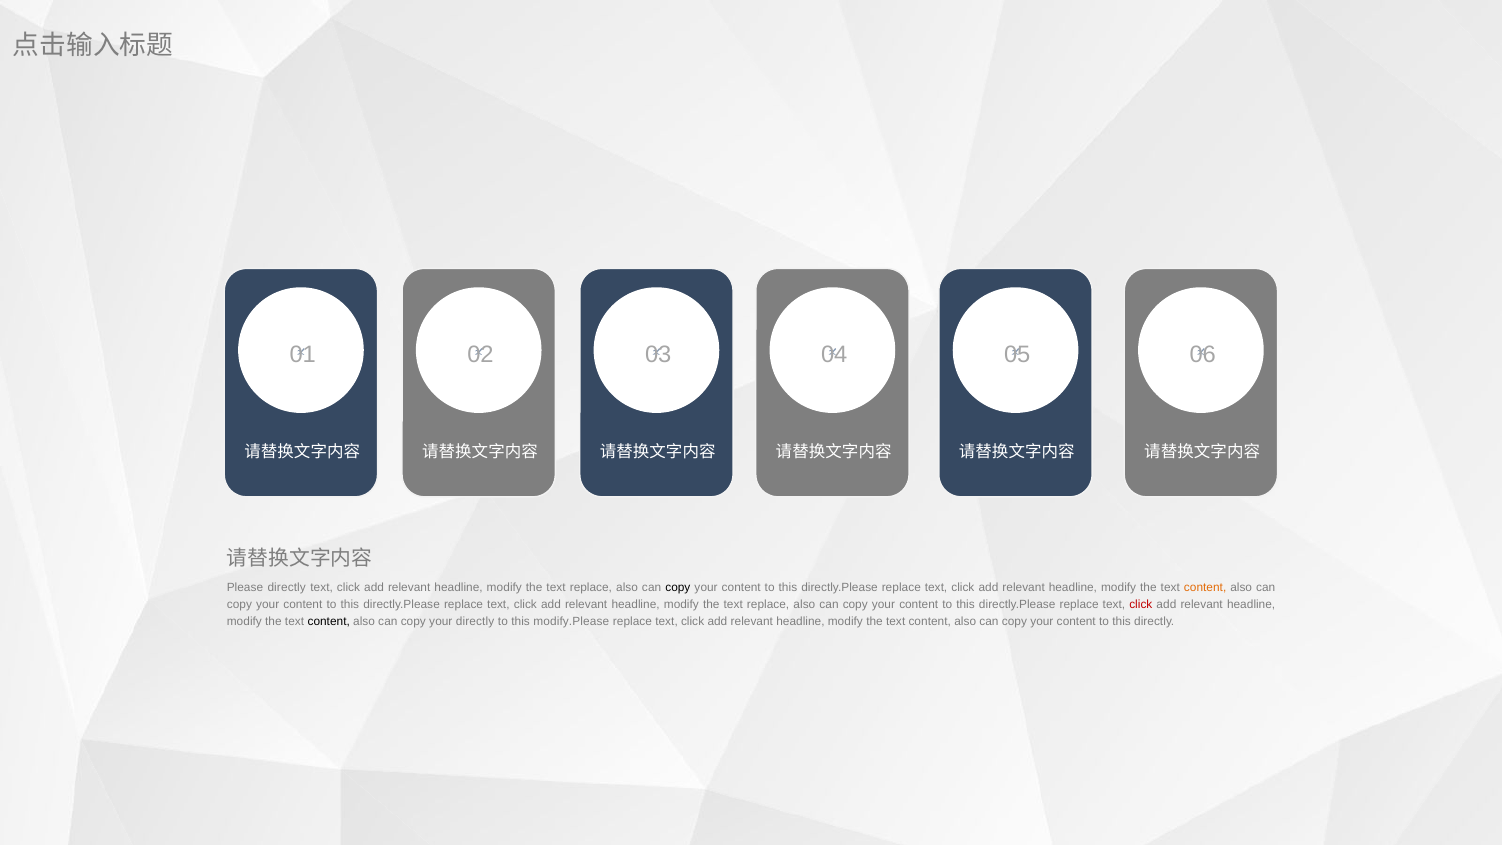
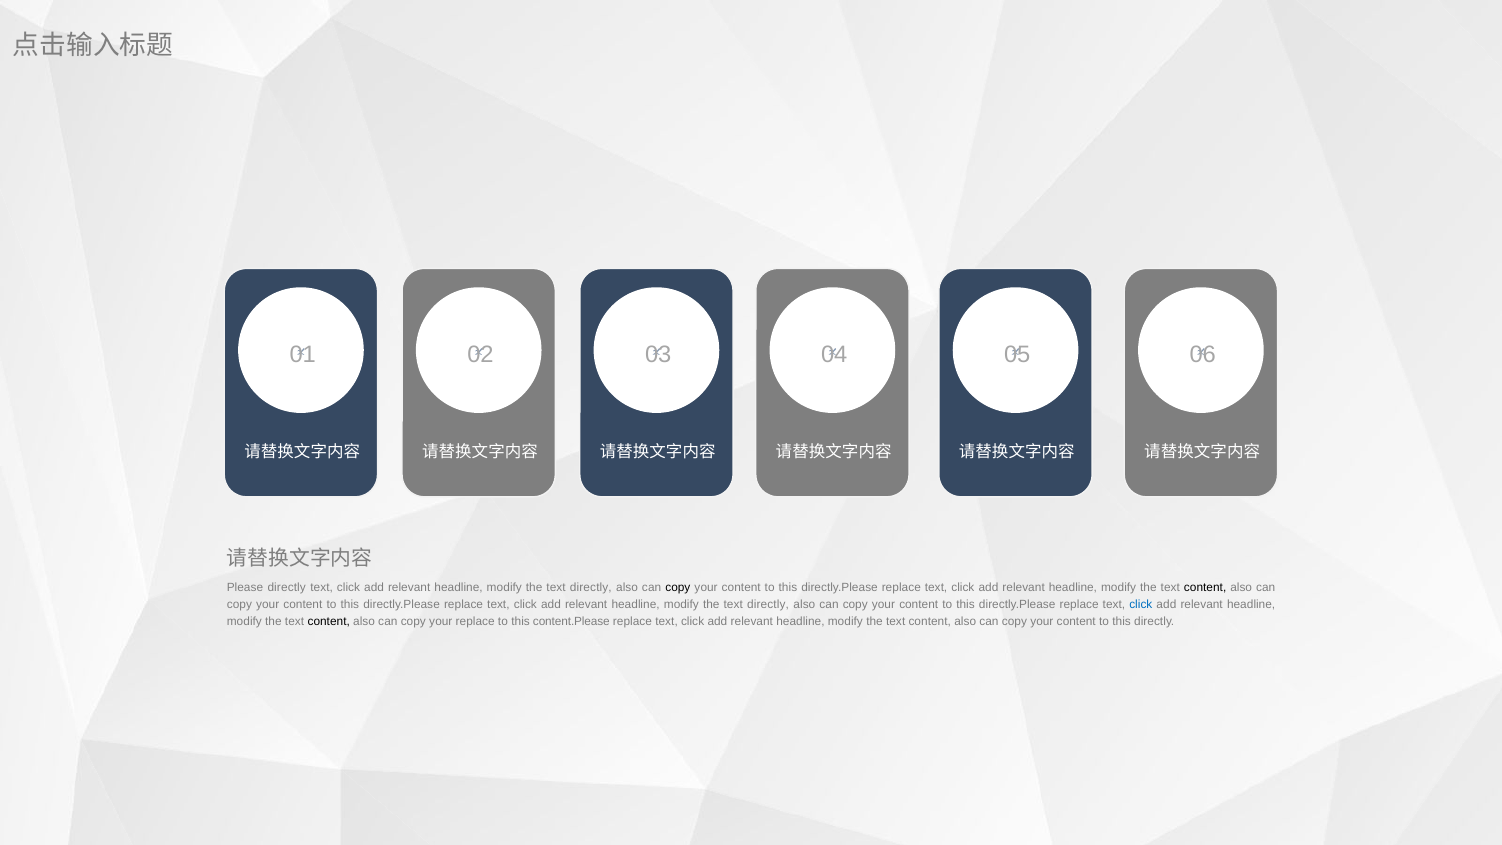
replace: replace -> directly (591, 588)
content colour: orange -> black (1205, 588)
replace: replace -> directly (768, 605)
click colour: red -> blue (1141, 605)
your directly: directly -> replace (475, 622)
modify.Please: modify.Please -> content.Please (571, 622)
